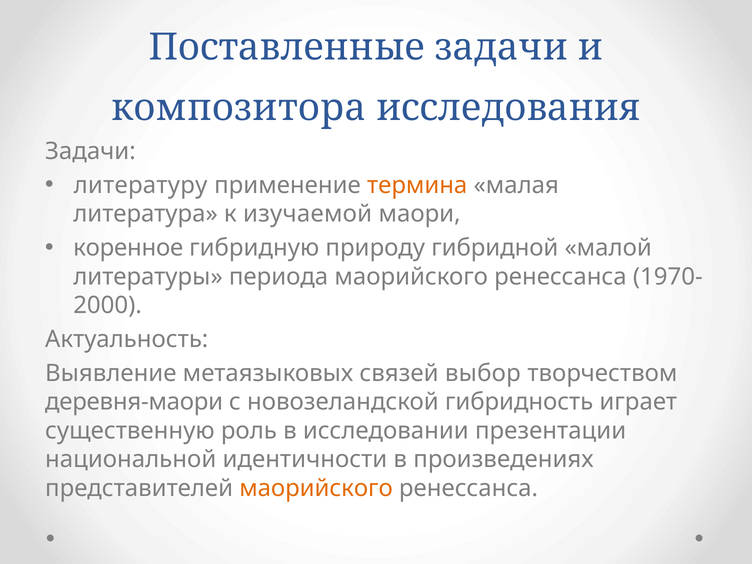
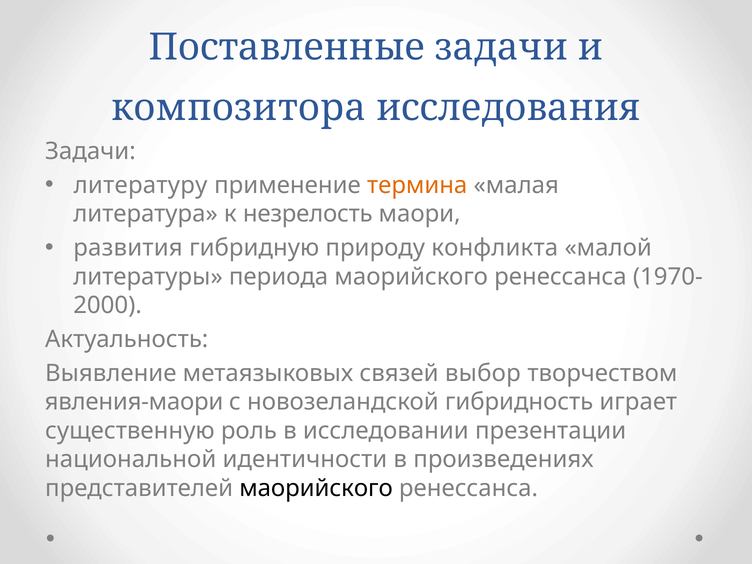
изучаемой: изучаемой -> незрелость (308, 214)
коренное: коренное -> развития (128, 248)
гибридной: гибридной -> конфликта (495, 248)
деревня-маори: деревня-маори -> явления-маори (134, 402)
маорийского colour: orange -> black (316, 488)
